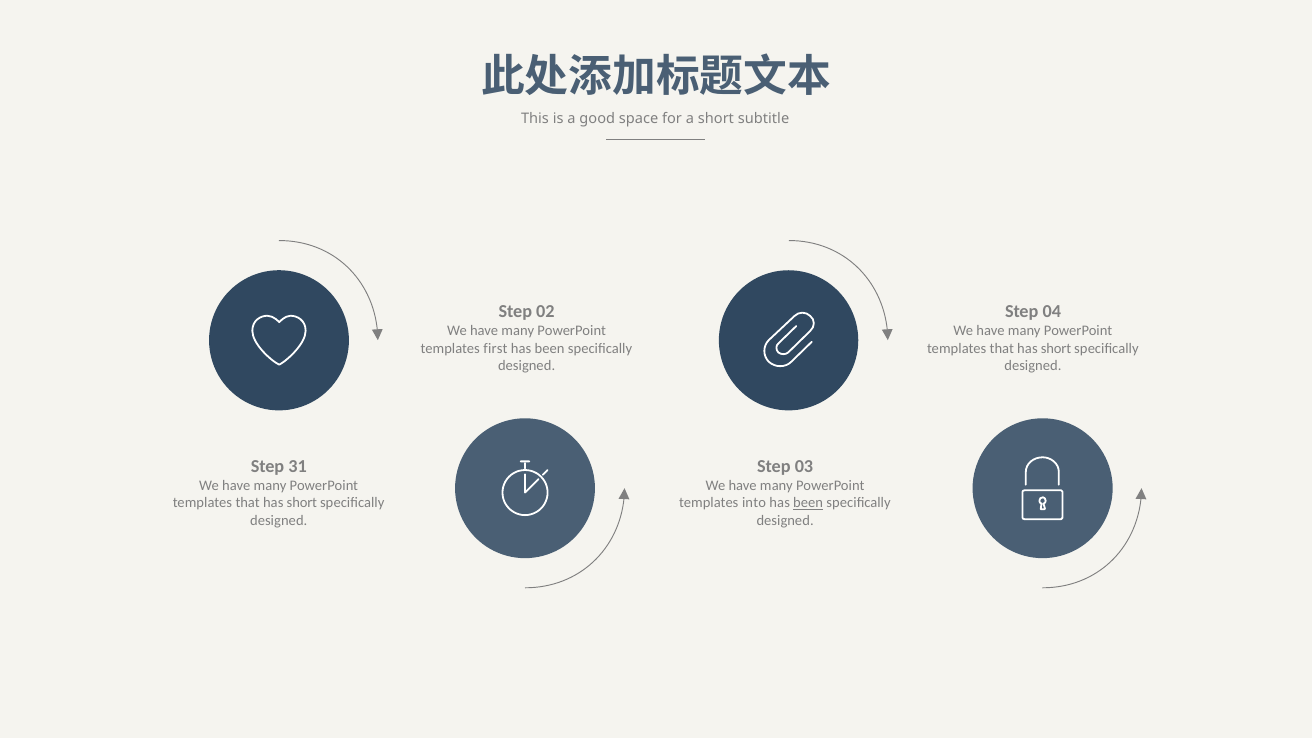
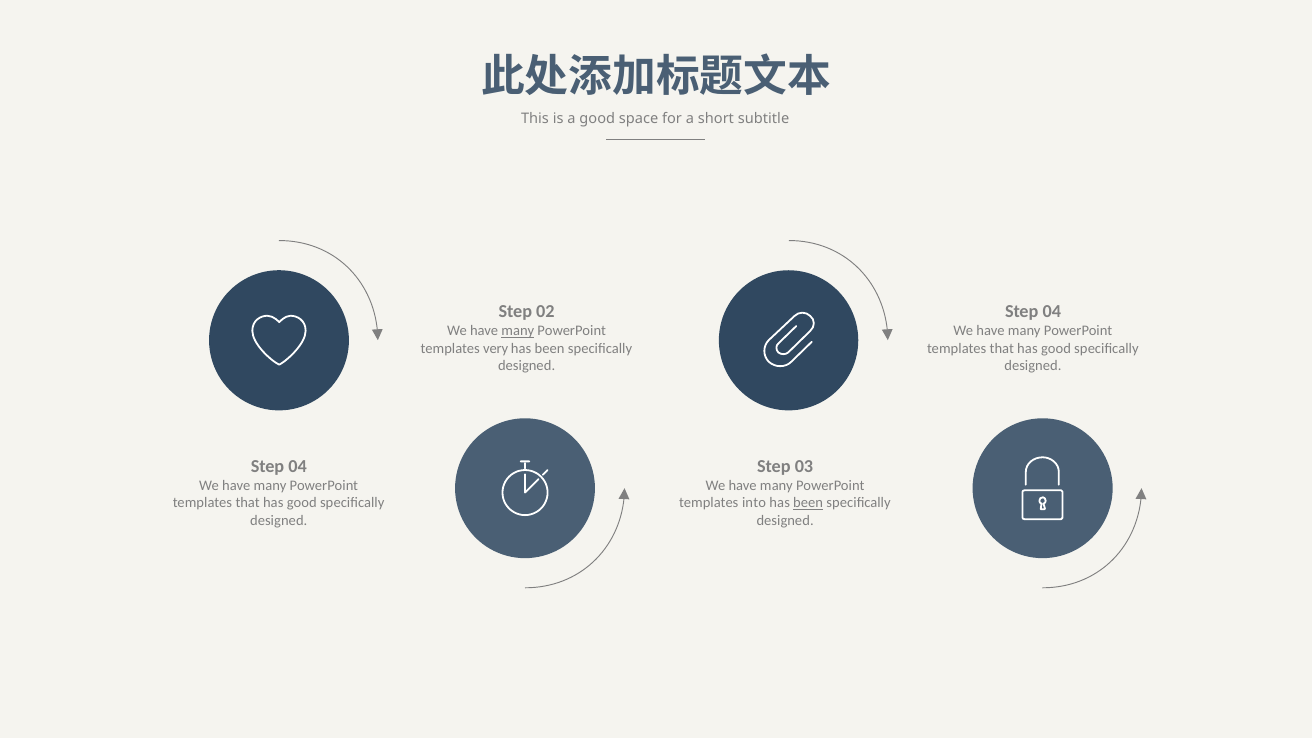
many underline: none -> present (518, 331)
first: first -> very (496, 348)
short: short -> good (1056, 348)
31: 31 -> 04 (298, 466)
short: short -> good (302, 503)
